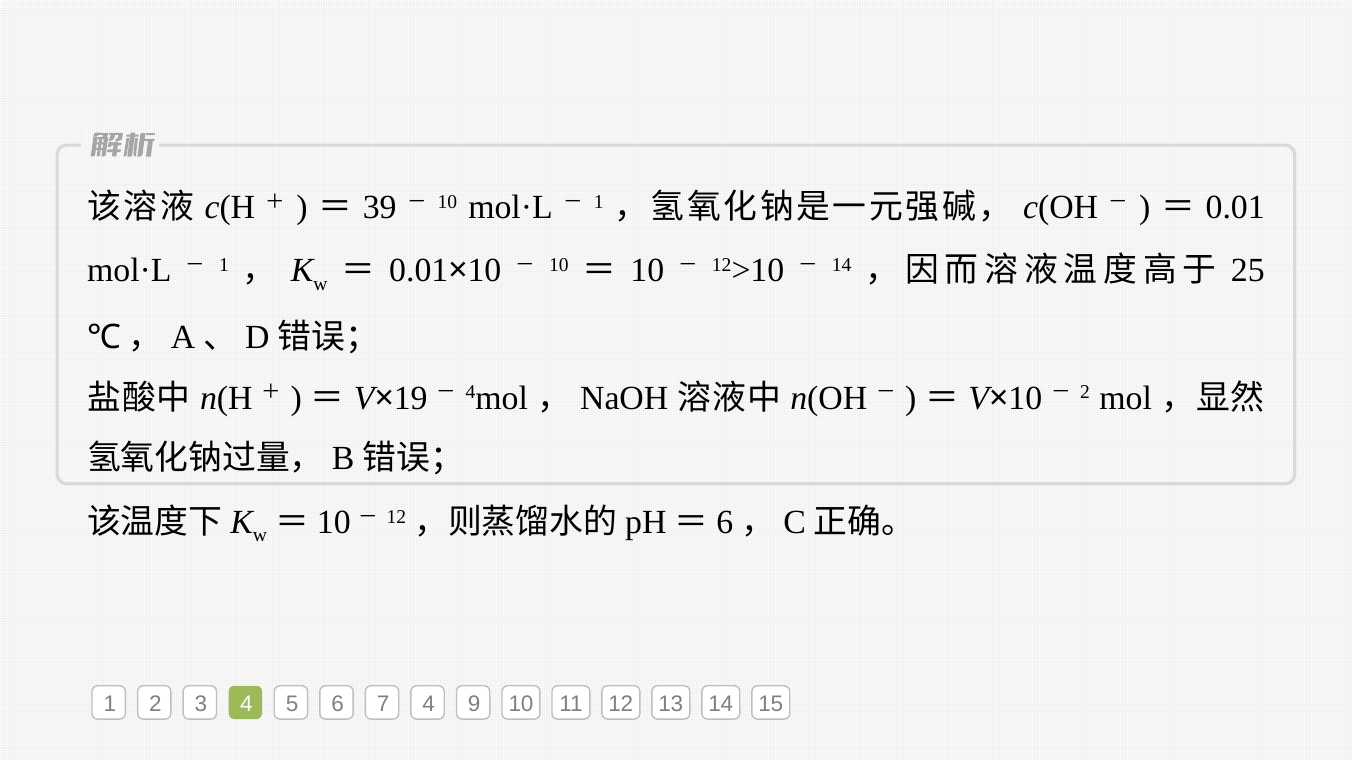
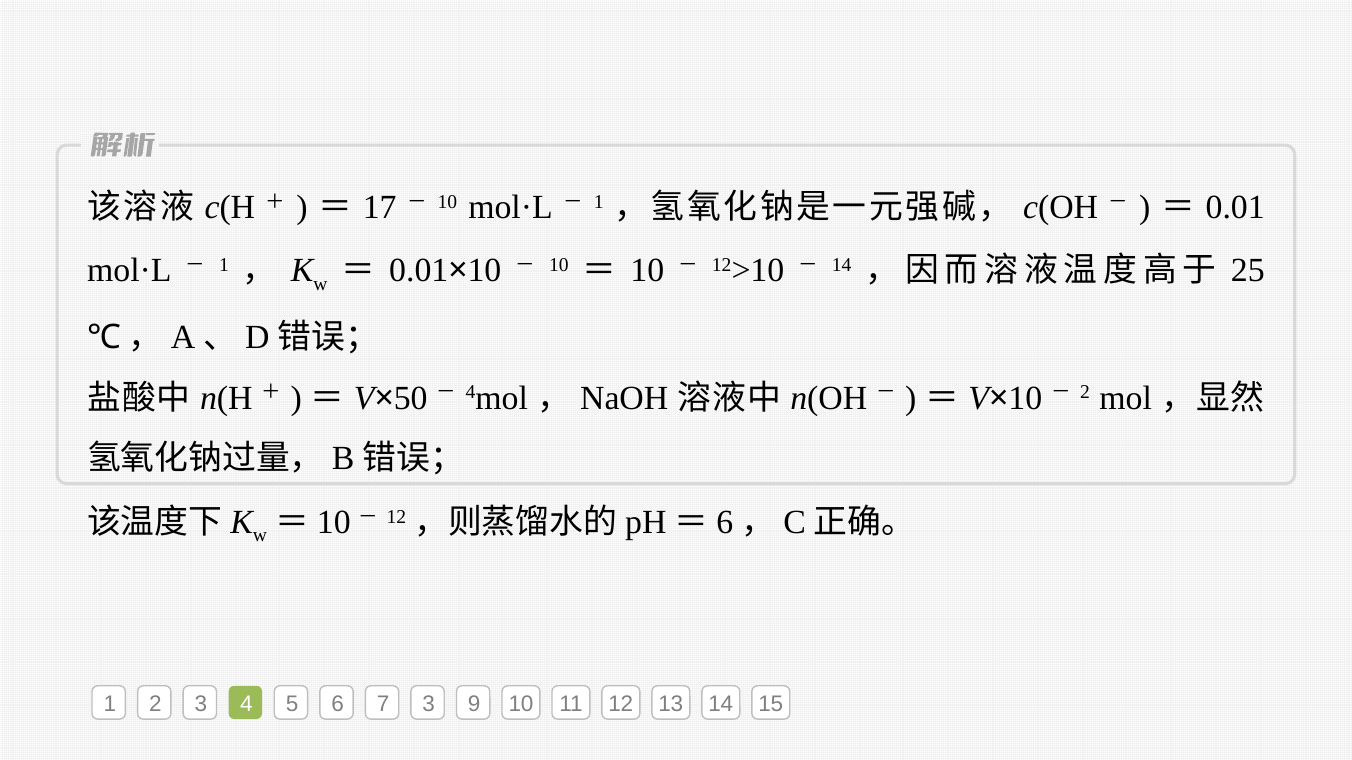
39: 39 -> 17 (380, 207)
19: 19 -> 50 (411, 398)
7 4: 4 -> 3 (429, 704)
